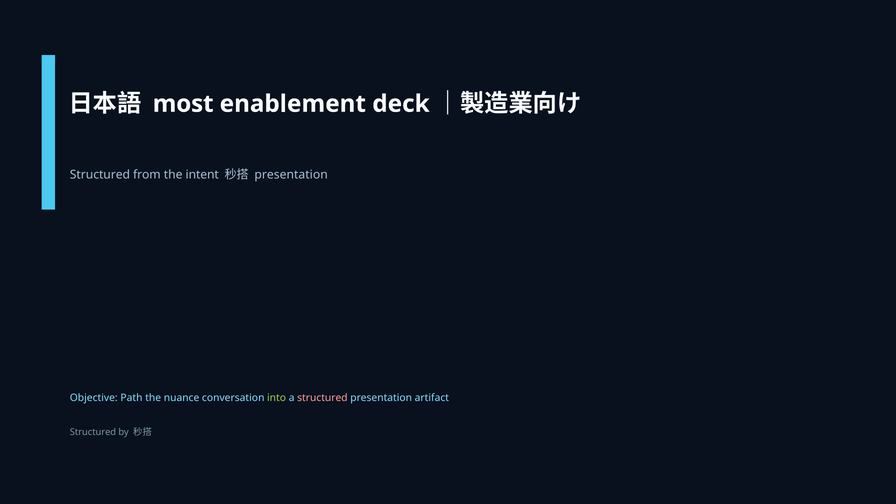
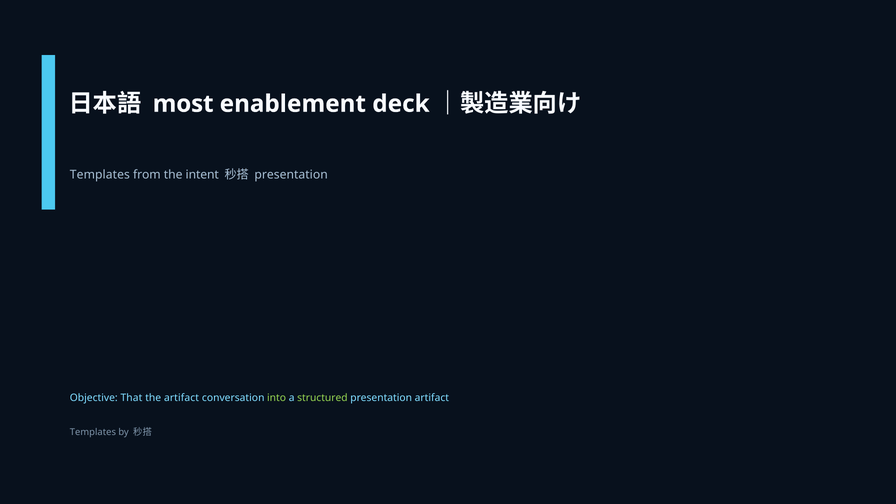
Structured: Structured -> Templates (100, 175)
Path: Path -> That (131, 398)
the nuance: nuance -> artifact (182, 398)
structured colour: pink -> light green (322, 398)
Structured: Structured -> Templates (93, 432)
